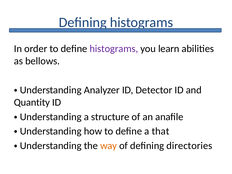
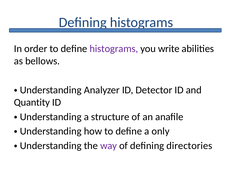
learn: learn -> write (169, 49)
that: that -> only (161, 131)
way colour: orange -> purple (109, 146)
